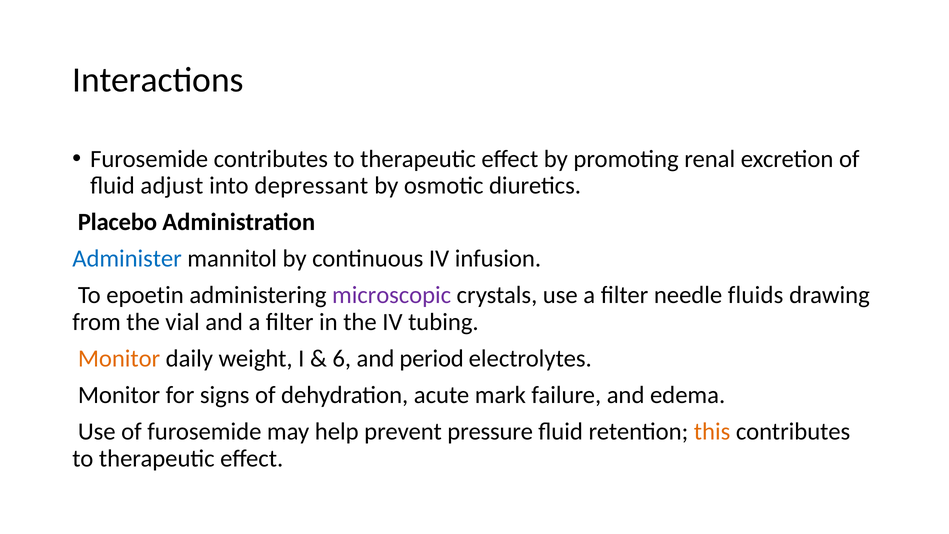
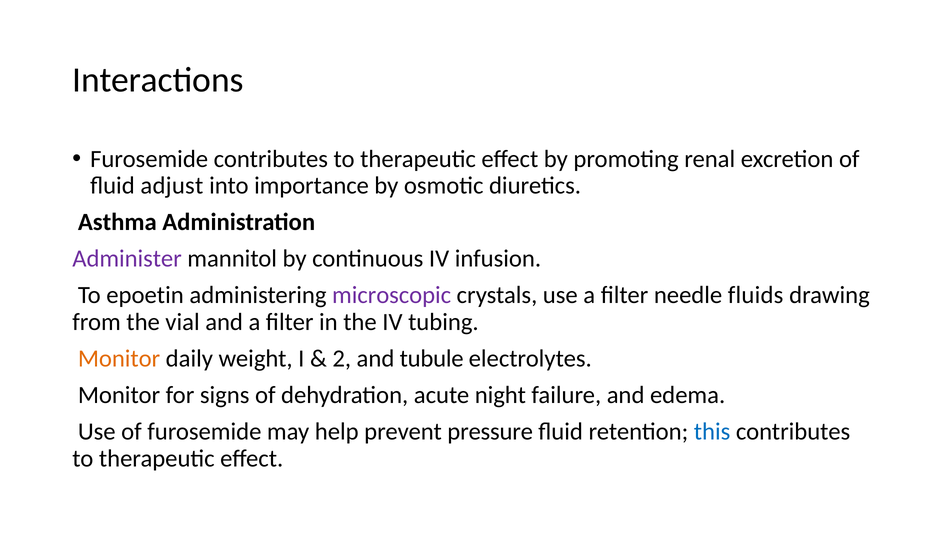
depressant: depressant -> importance (312, 186)
Placebo: Placebo -> Asthma (117, 222)
Administer colour: blue -> purple (127, 259)
6: 6 -> 2 (342, 358)
period: period -> tubule (432, 358)
mark: mark -> night (500, 395)
this colour: orange -> blue (712, 432)
